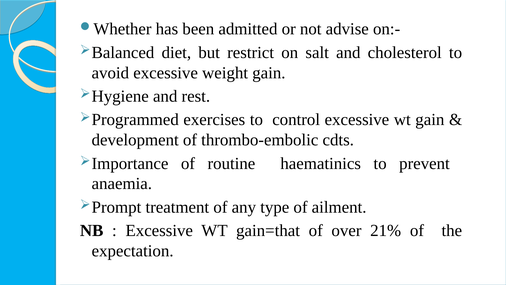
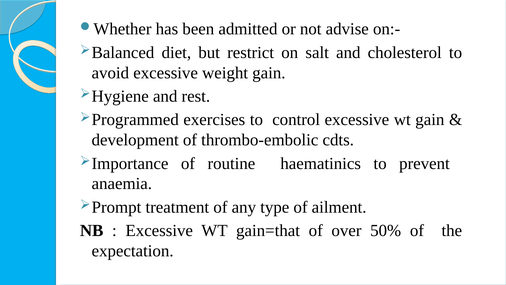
21%: 21% -> 50% (386, 230)
